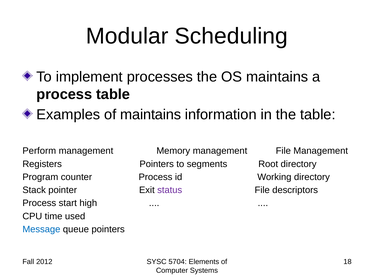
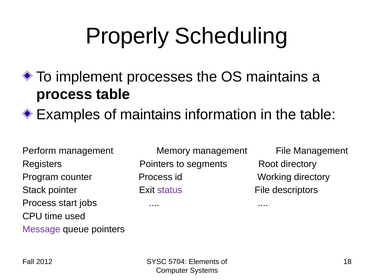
Modular: Modular -> Properly (127, 36)
high: high -> jobs (88, 203)
Message colour: blue -> purple (41, 230)
